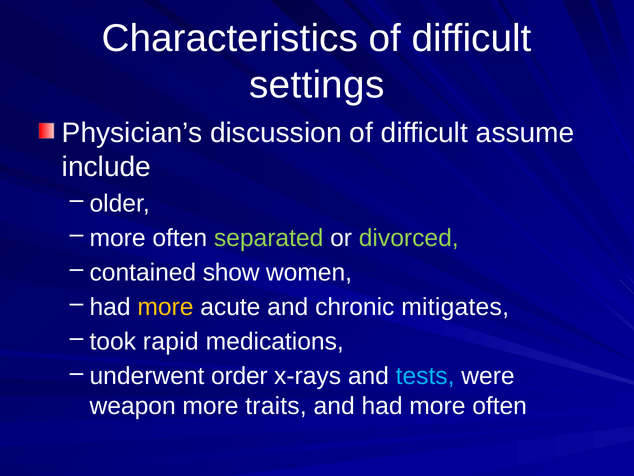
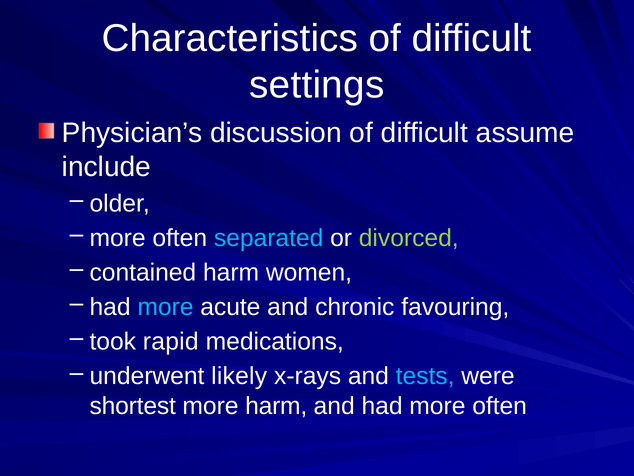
separated colour: light green -> light blue (269, 238)
contained show: show -> harm (231, 272)
more colour: yellow -> light blue (165, 307)
mitigates: mitigates -> favouring (455, 307)
order: order -> likely (239, 376)
weapon: weapon -> shortest (133, 406)
more traits: traits -> harm (276, 406)
